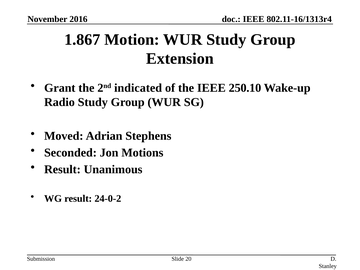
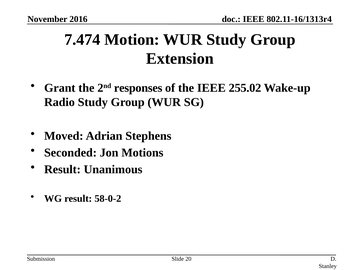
1.867: 1.867 -> 7.474 (82, 40)
indicated: indicated -> responses (138, 88)
250.10: 250.10 -> 255.02 (245, 88)
24-0-2: 24-0-2 -> 58-0-2 (108, 198)
